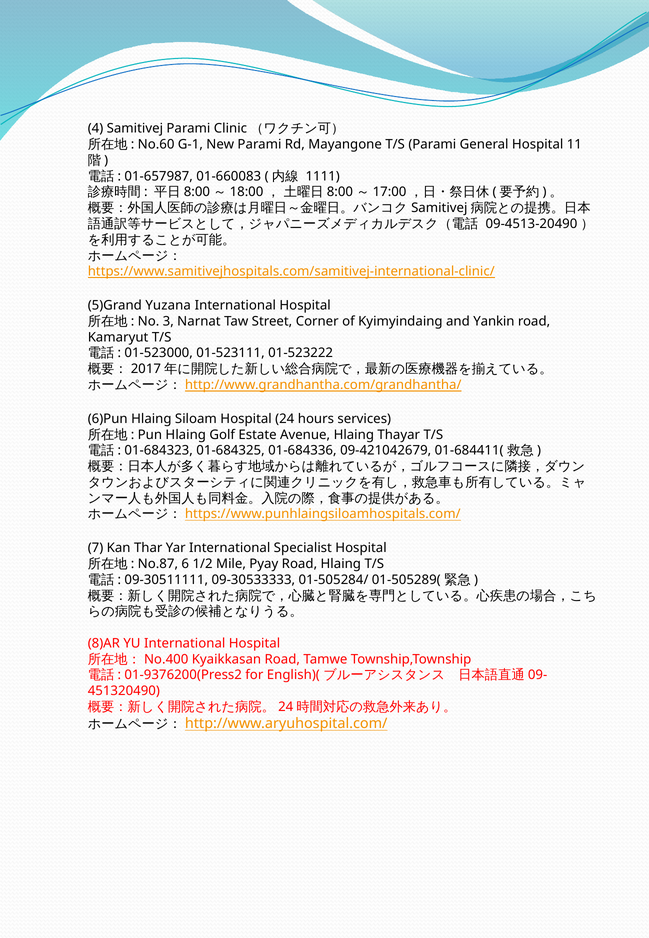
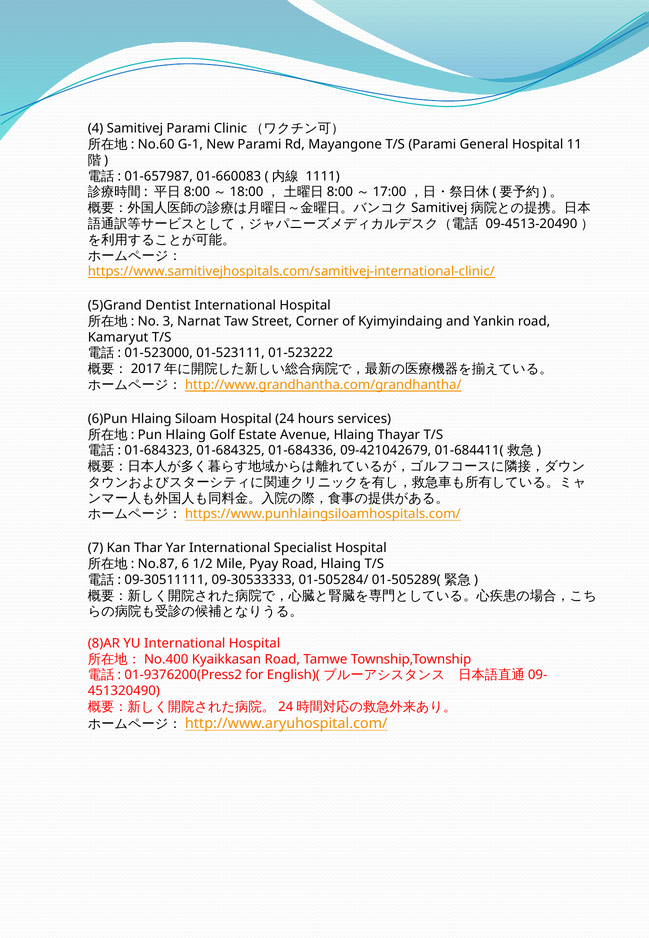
Yuzana: Yuzana -> Dentist (168, 305)
